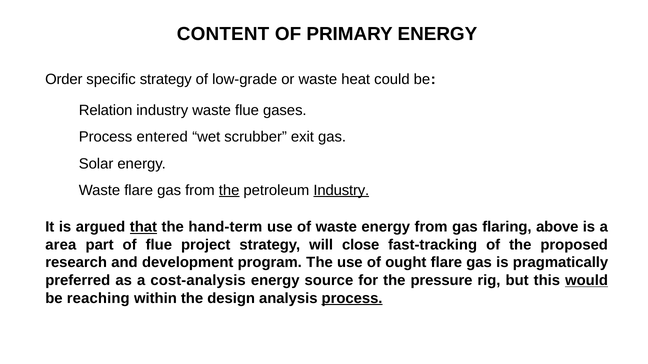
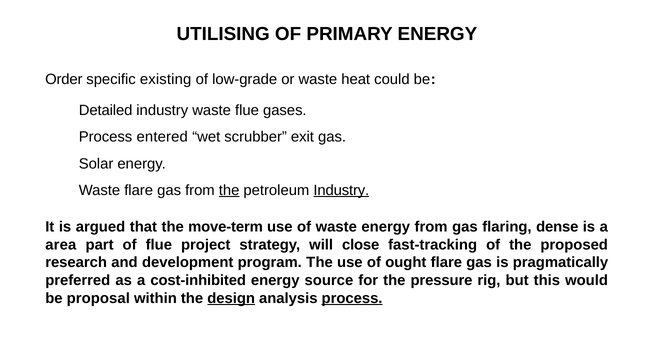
CONTENT: CONTENT -> UTILISING (223, 34)
specific strategy: strategy -> existing (166, 80)
Relation: Relation -> Detailed (106, 110)
that underline: present -> none (143, 227)
hand-term: hand-term -> move-term (225, 227)
above: above -> dense (557, 227)
cost-analysis: cost-analysis -> cost-inhibited (198, 281)
would underline: present -> none (587, 281)
reaching: reaching -> proposal (98, 299)
design underline: none -> present (231, 299)
